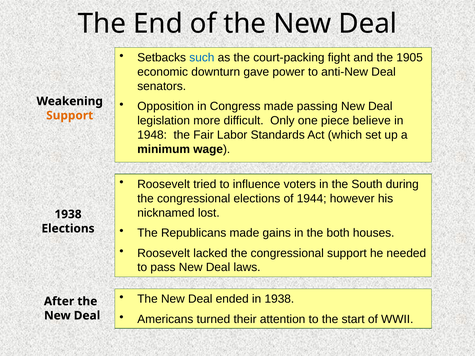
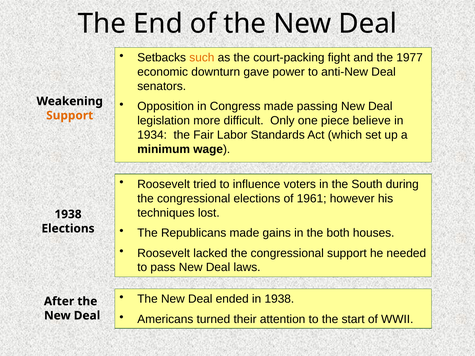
such colour: blue -> orange (202, 58)
1905: 1905 -> 1977 (410, 58)
1948: 1948 -> 1934 (152, 135)
1944: 1944 -> 1961 (312, 199)
nicknamed: nicknamed -> techniques (166, 213)
